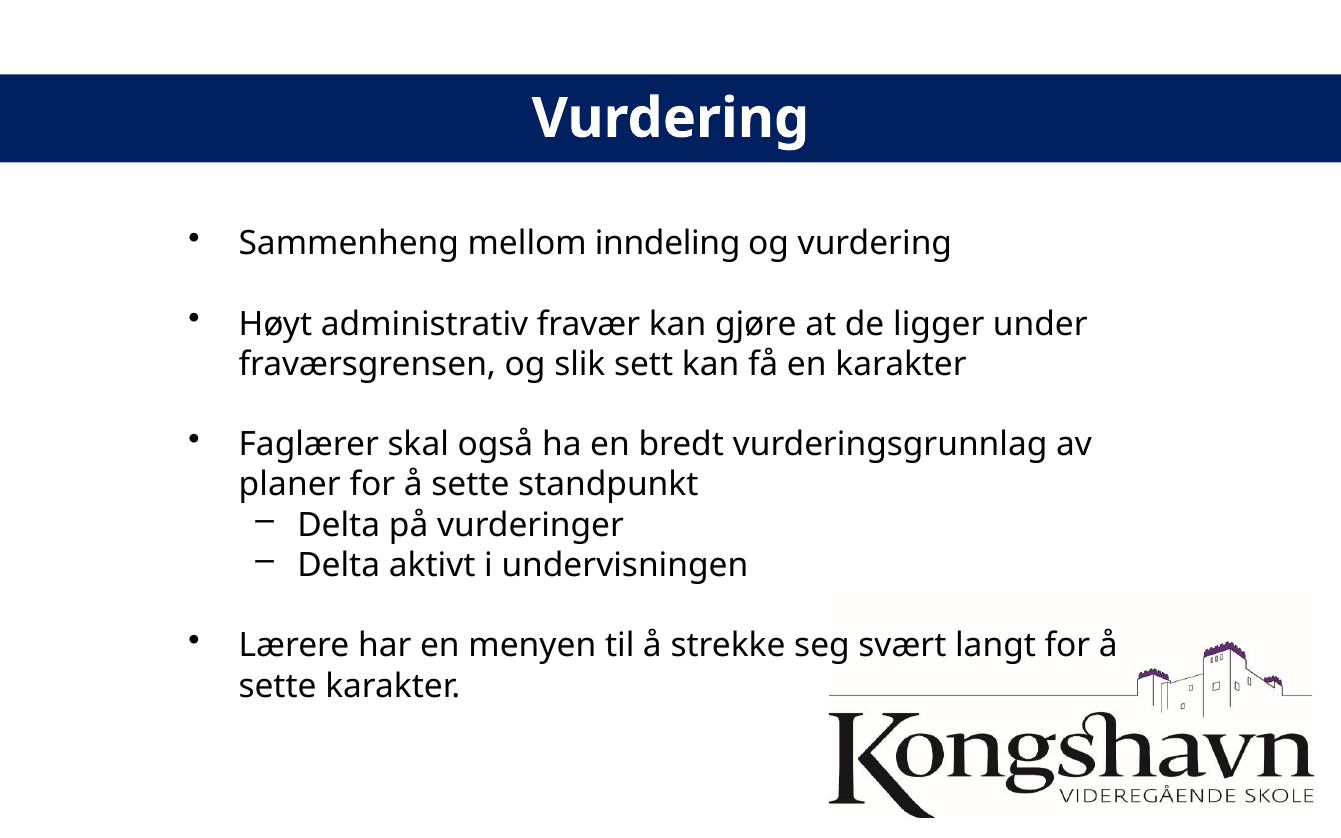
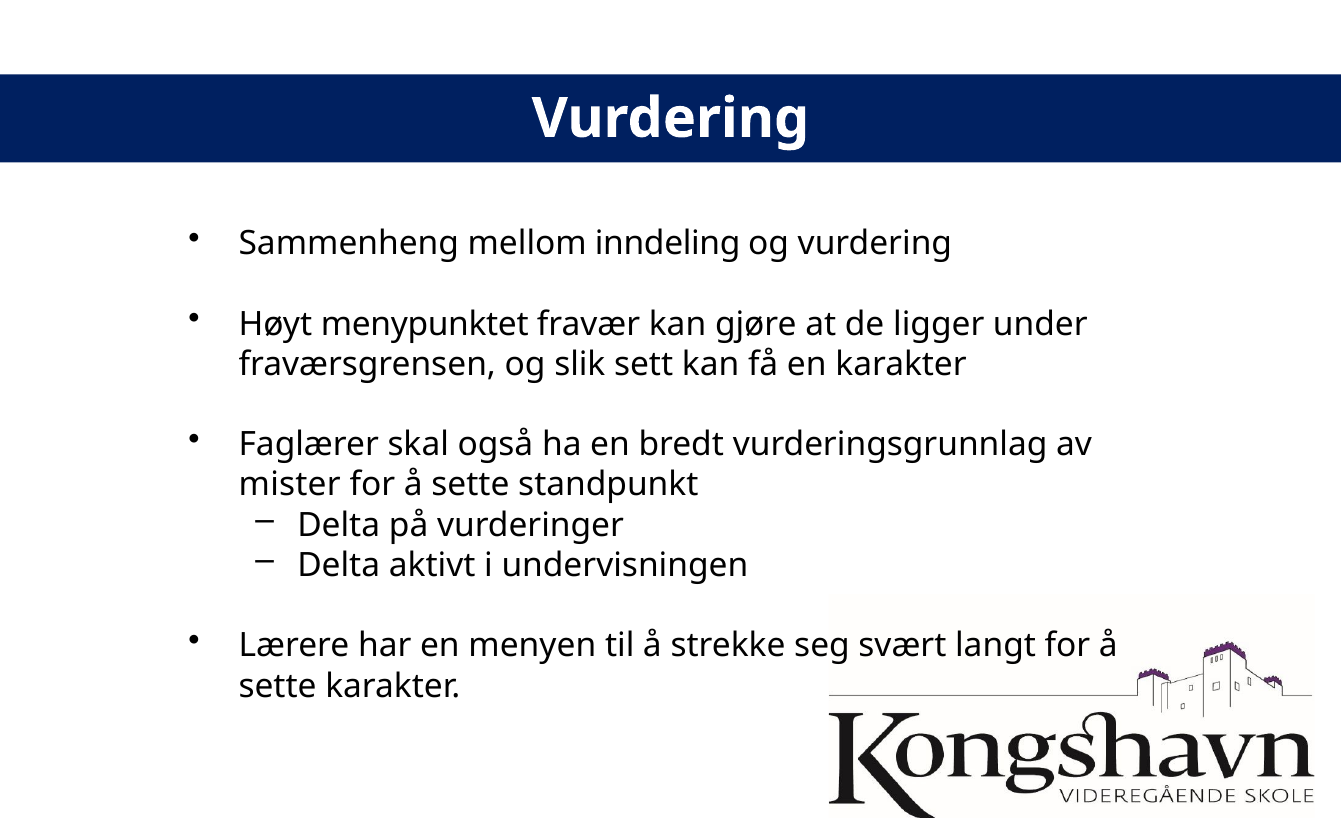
administrativ: administrativ -> menypunktet (425, 324)
planer: planer -> mister (290, 485)
